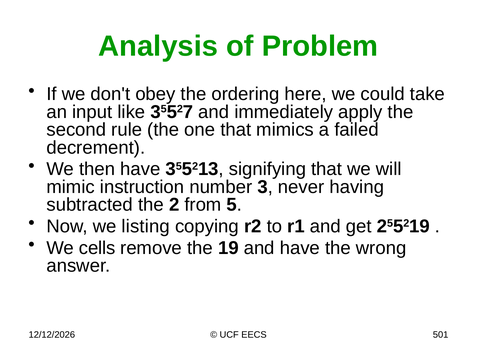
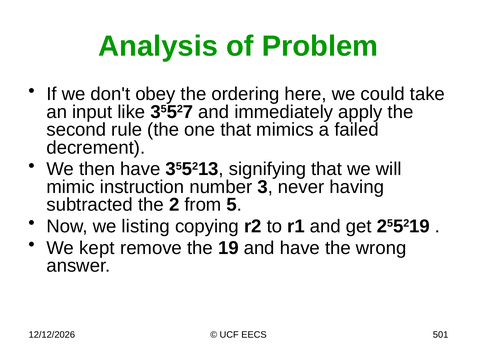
cells: cells -> kept (97, 248)
